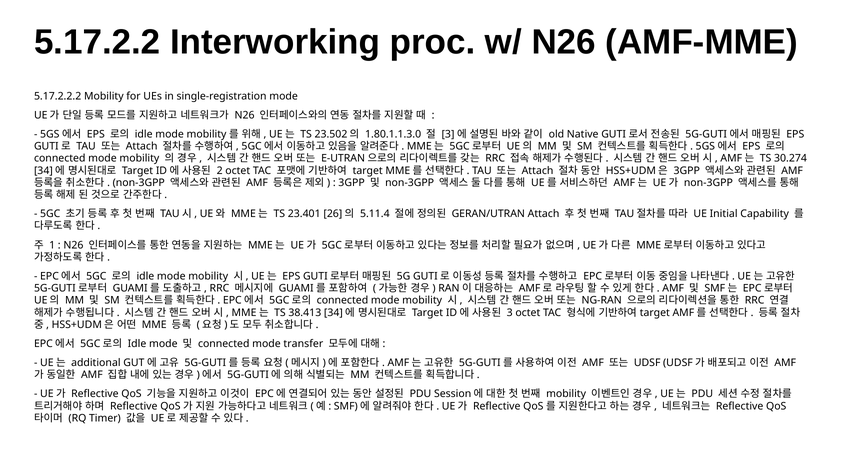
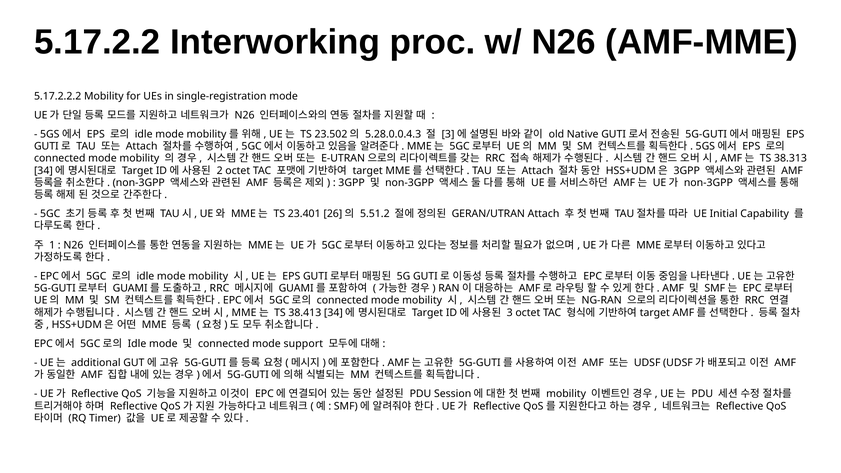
1.80.1.1.3.0: 1.80.1.1.3.0 -> 5.28.0.0.4.3 (393, 134)
30.274: 30.274 -> 38.313 (791, 159)
5.11.4: 5.11.4 -> 5.51.2 (375, 214)
transfer: transfer -> support (303, 344)
